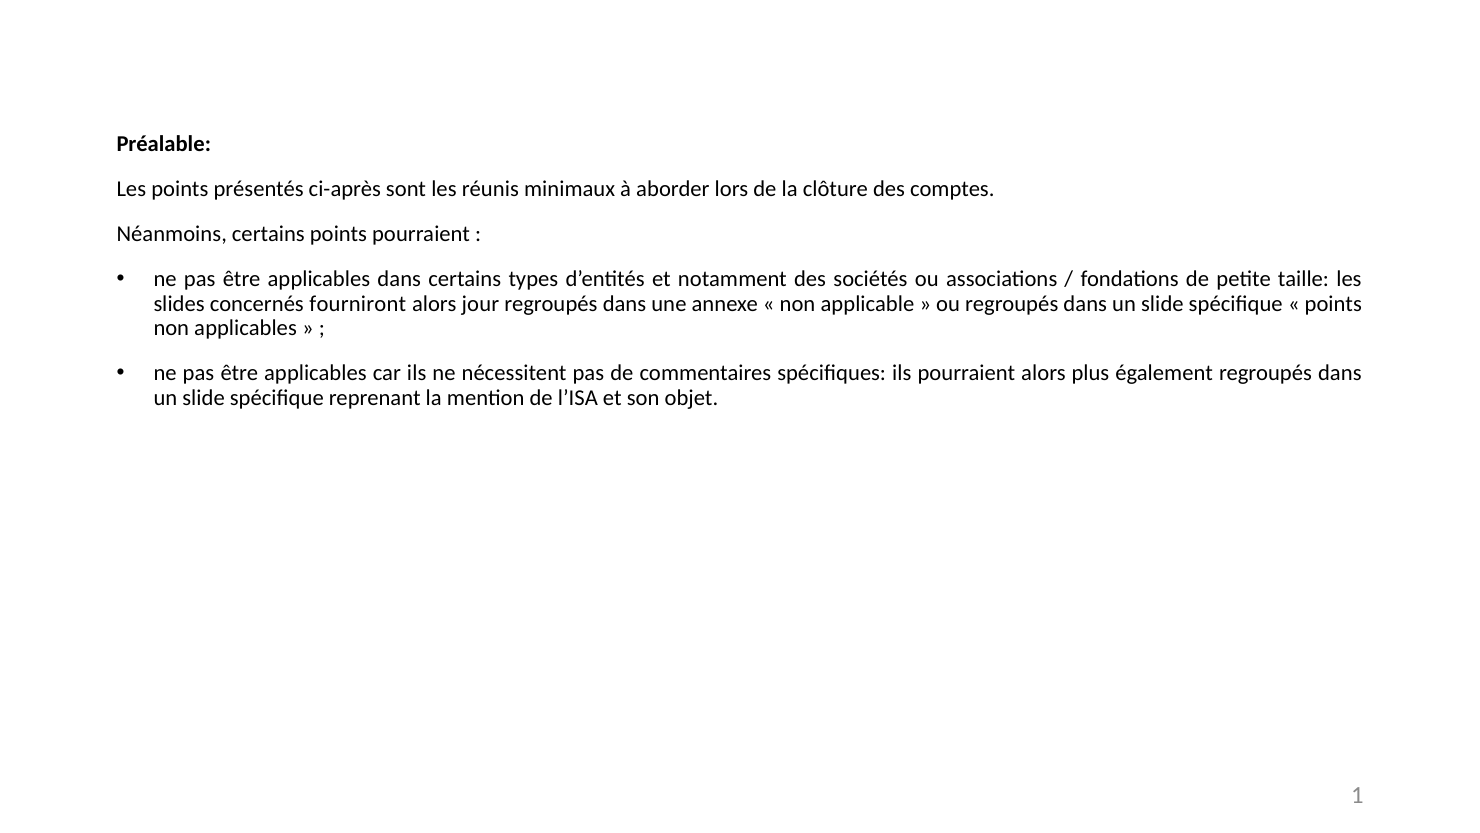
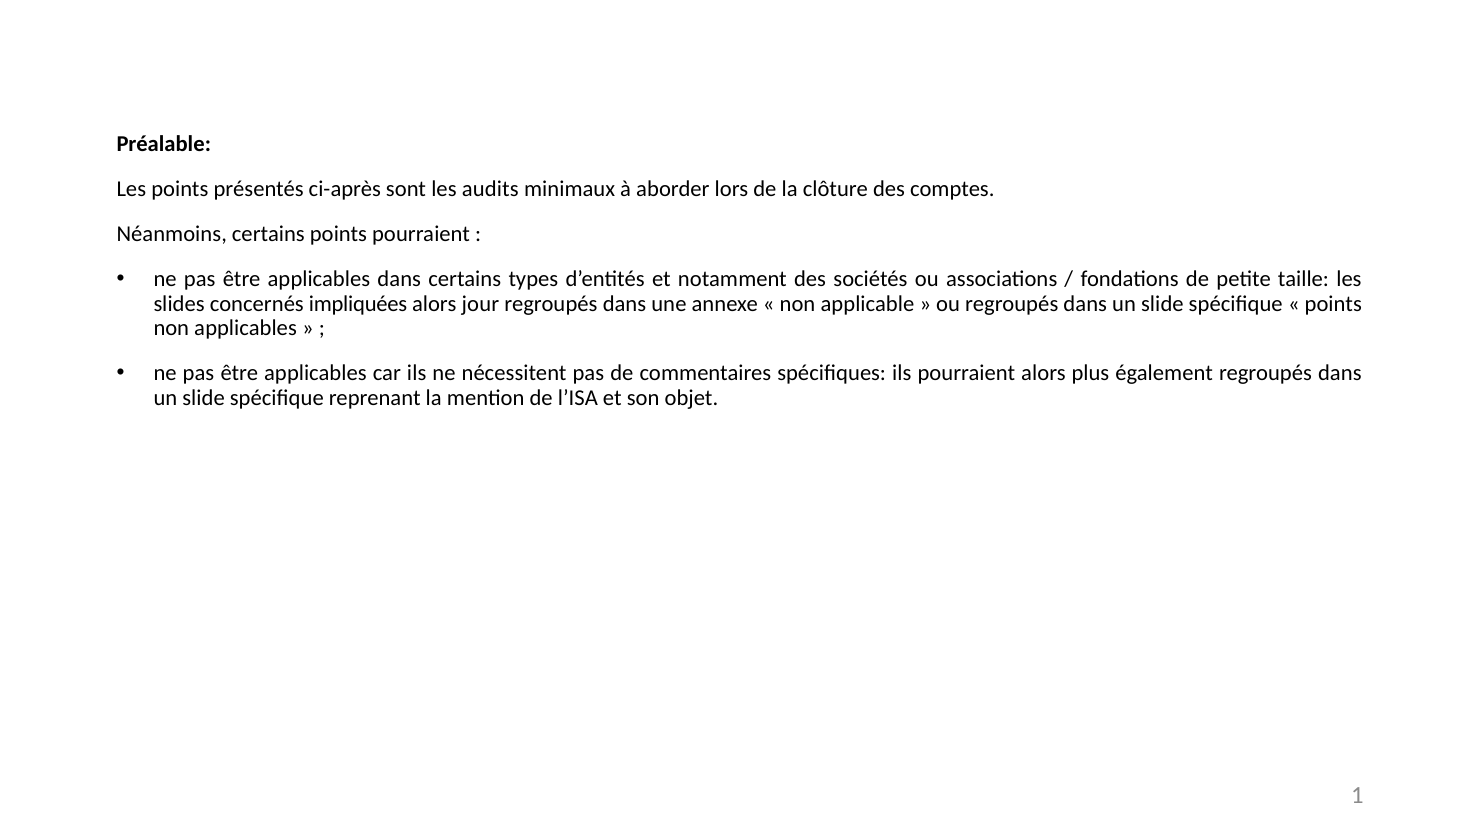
réunis: réunis -> audits (490, 189)
fourniront: fourniront -> impliquées (358, 304)
